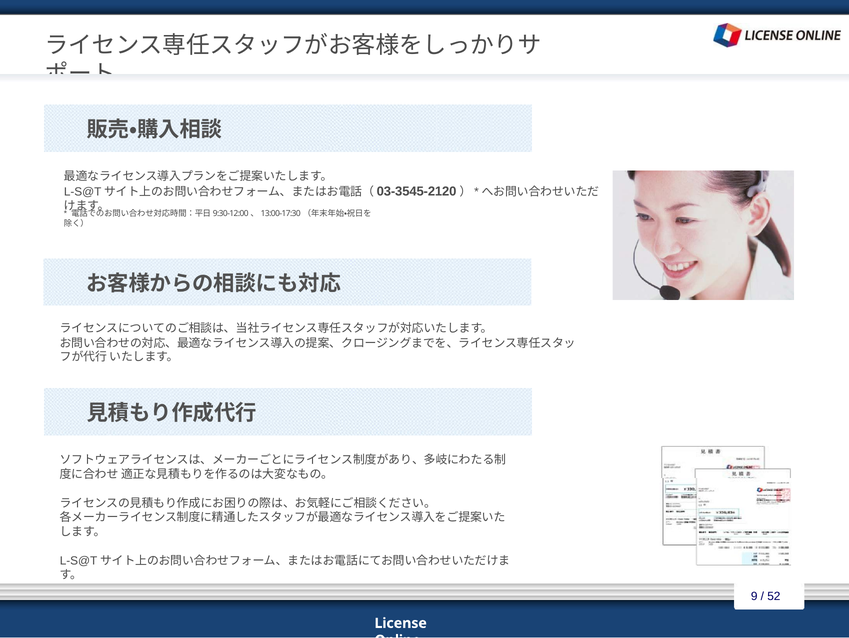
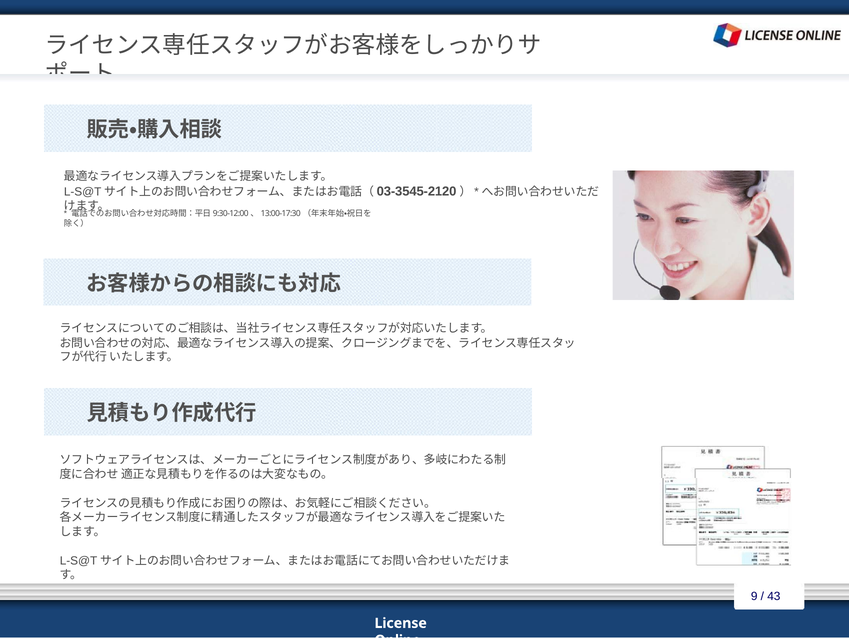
52: 52 -> 43 (774, 596)
